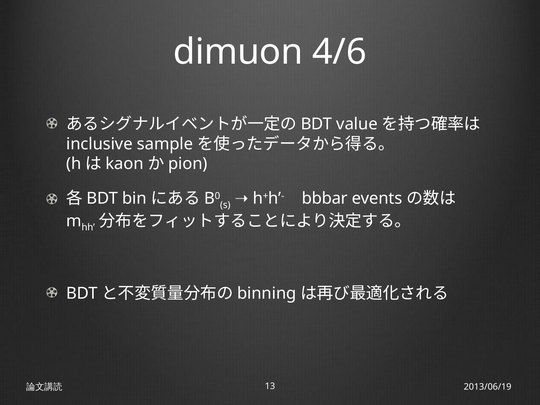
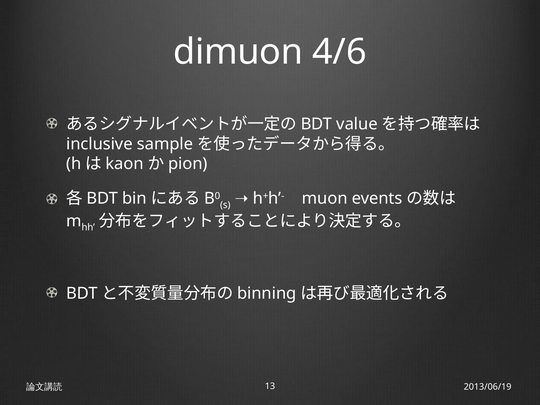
bbbar: bbbar -> muon (325, 199)
